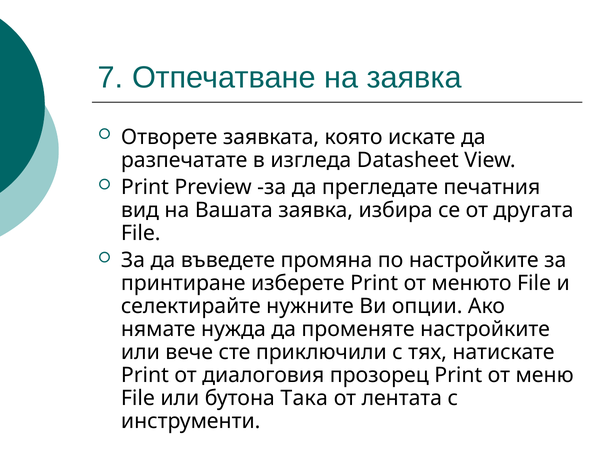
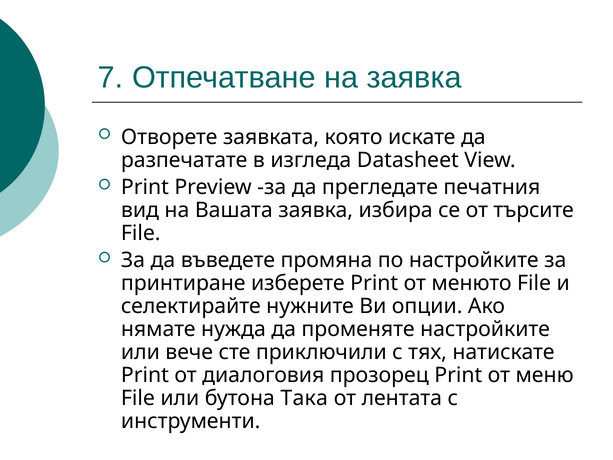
другата: другата -> търсите (534, 210)
